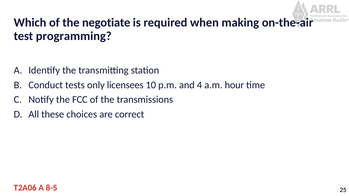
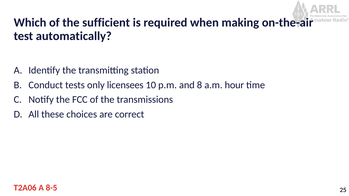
negotiate: negotiate -> sufficient (106, 23)
programming: programming -> automatically (74, 36)
4: 4 -> 8 (200, 85)
